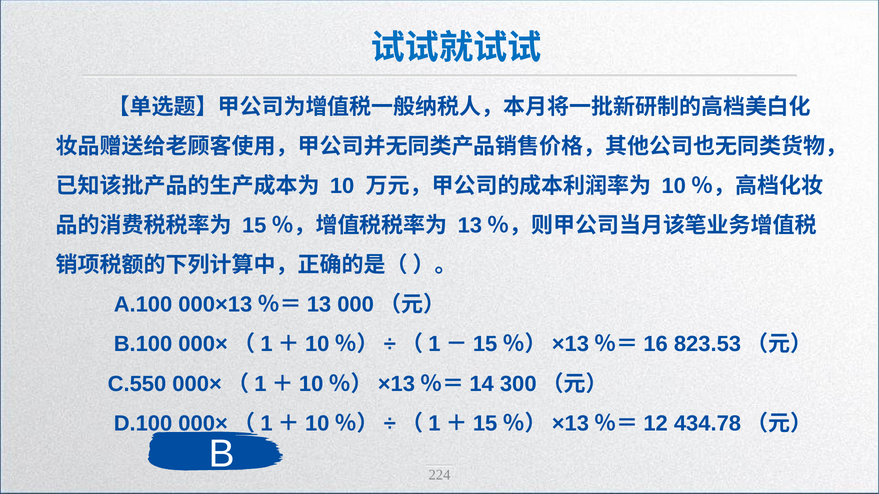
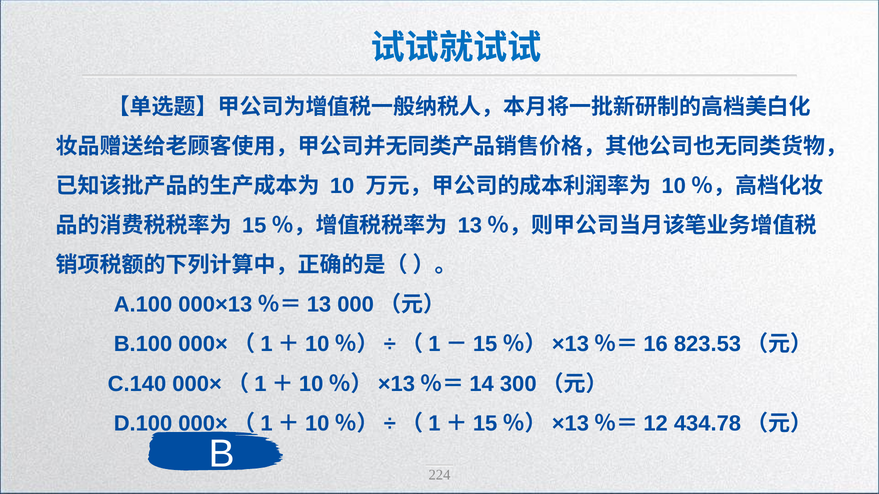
C.550: C.550 -> C.140 (137, 384)
